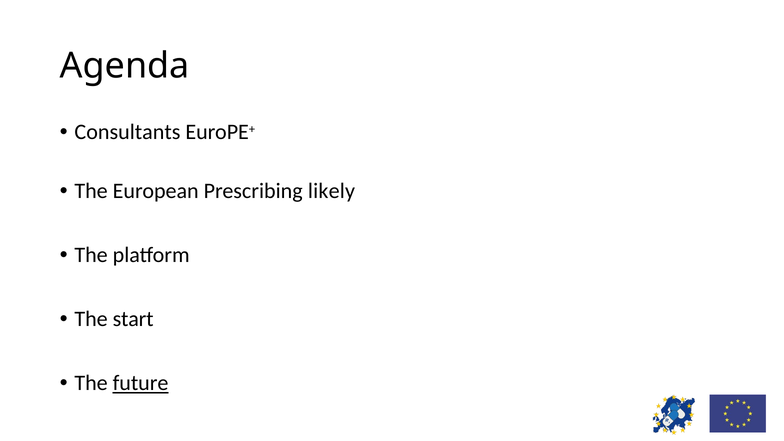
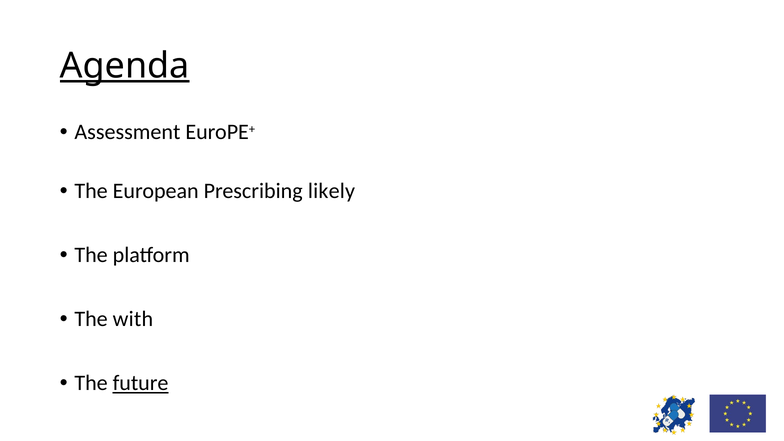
Agenda underline: none -> present (125, 66)
Consultants: Consultants -> Assessment (127, 132)
start: start -> with (133, 319)
